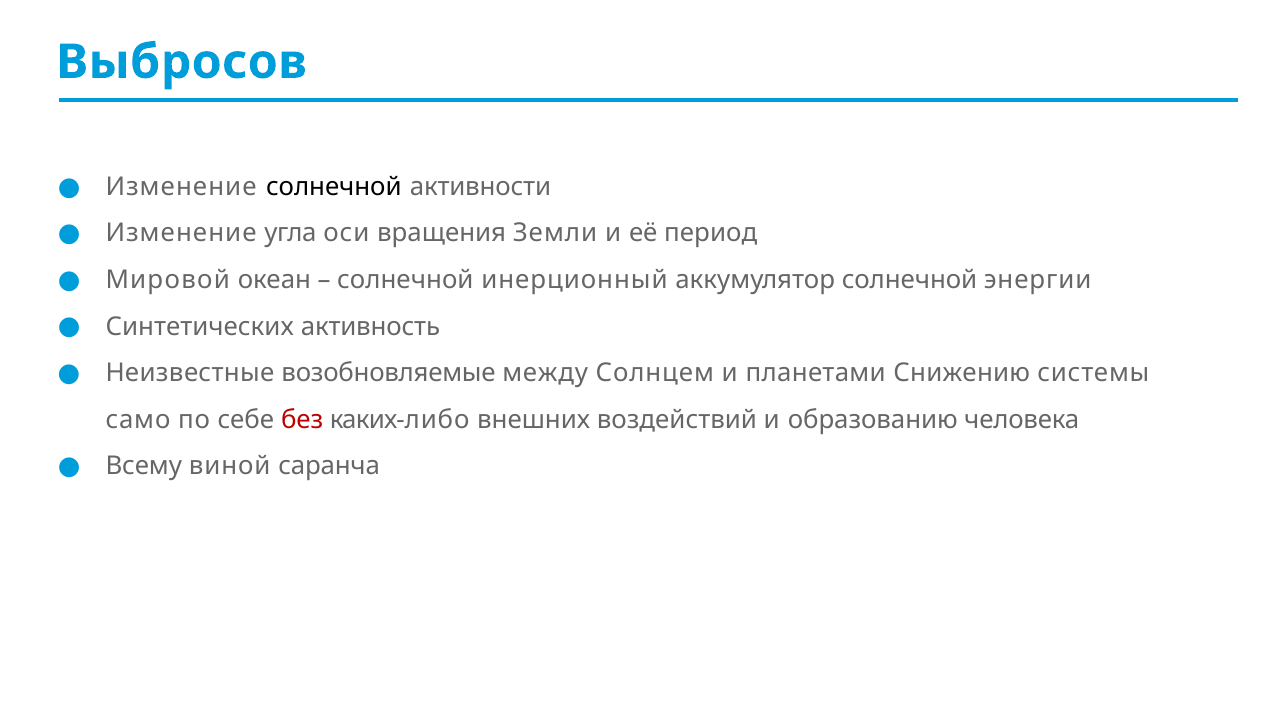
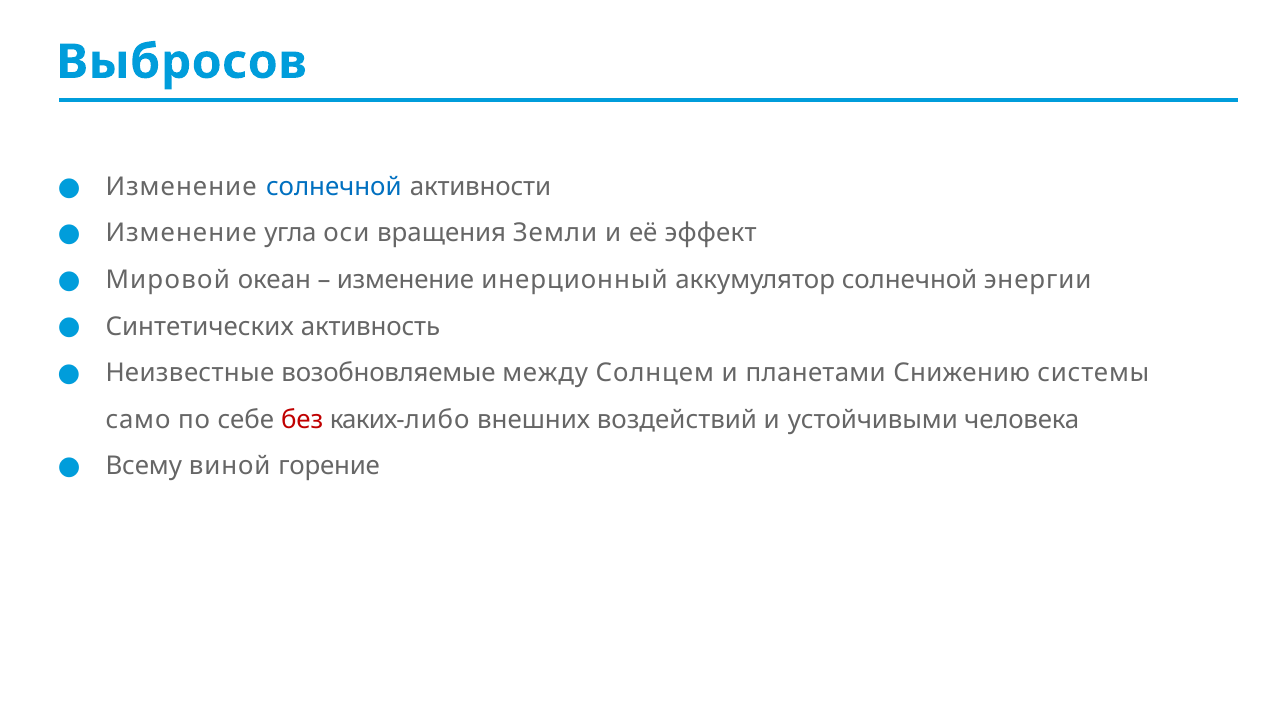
солнечной colour: black -> blue (334, 187)
период: период -> эффект (711, 234)
солнечной: солнечной -> изменение (405, 280)
образованию: образованию -> устойчивыми (873, 420)
саранча: саранча -> горение (329, 466)
